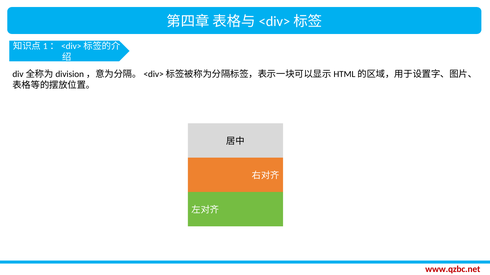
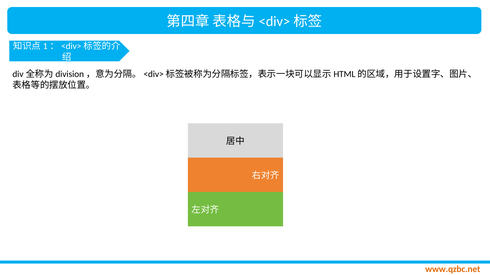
www.qzbc.net colour: red -> orange (453, 270)
